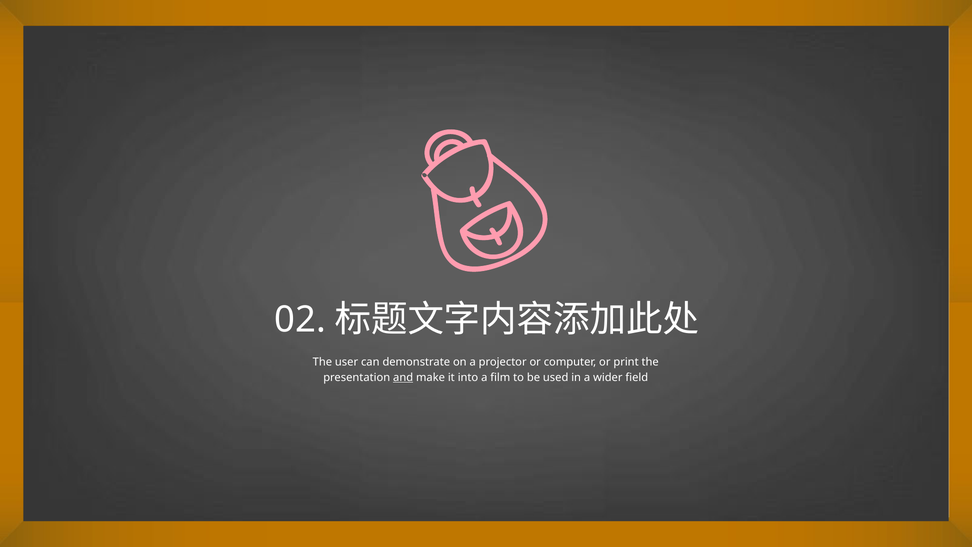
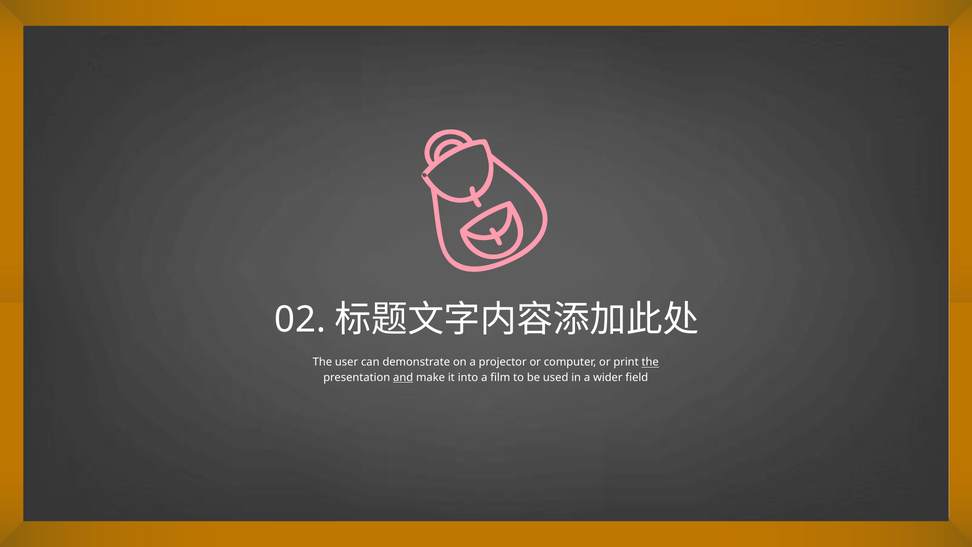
the underline: none -> present (650, 362)
